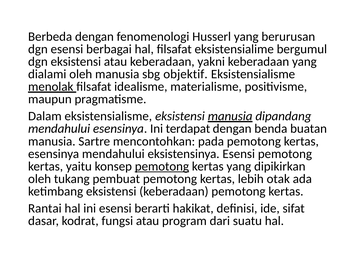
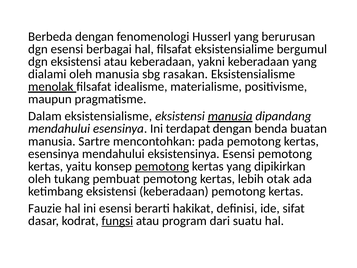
objektif: objektif -> rasakan (186, 74)
Rantai: Rantai -> Fauzie (45, 208)
fungsi underline: none -> present (117, 221)
